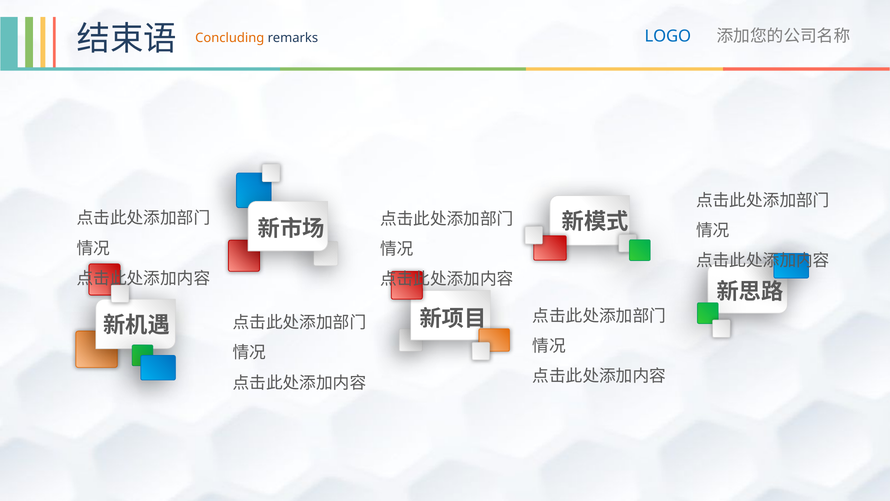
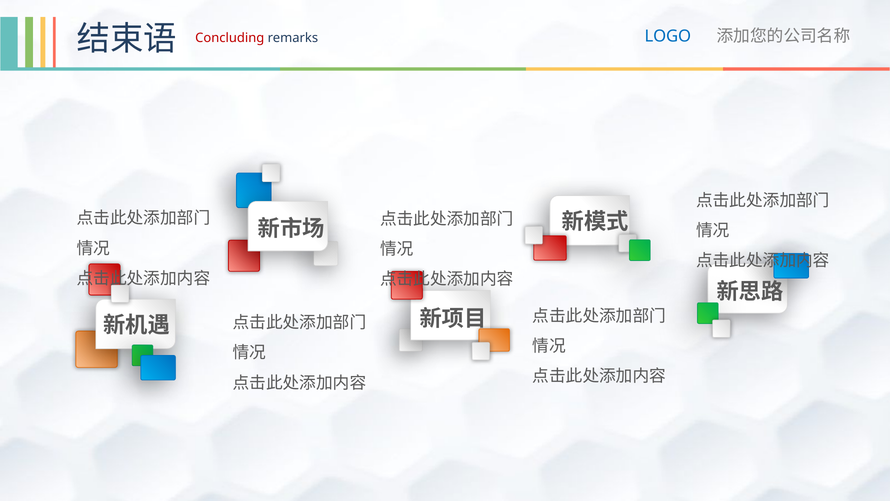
Concluding colour: orange -> red (230, 38)
